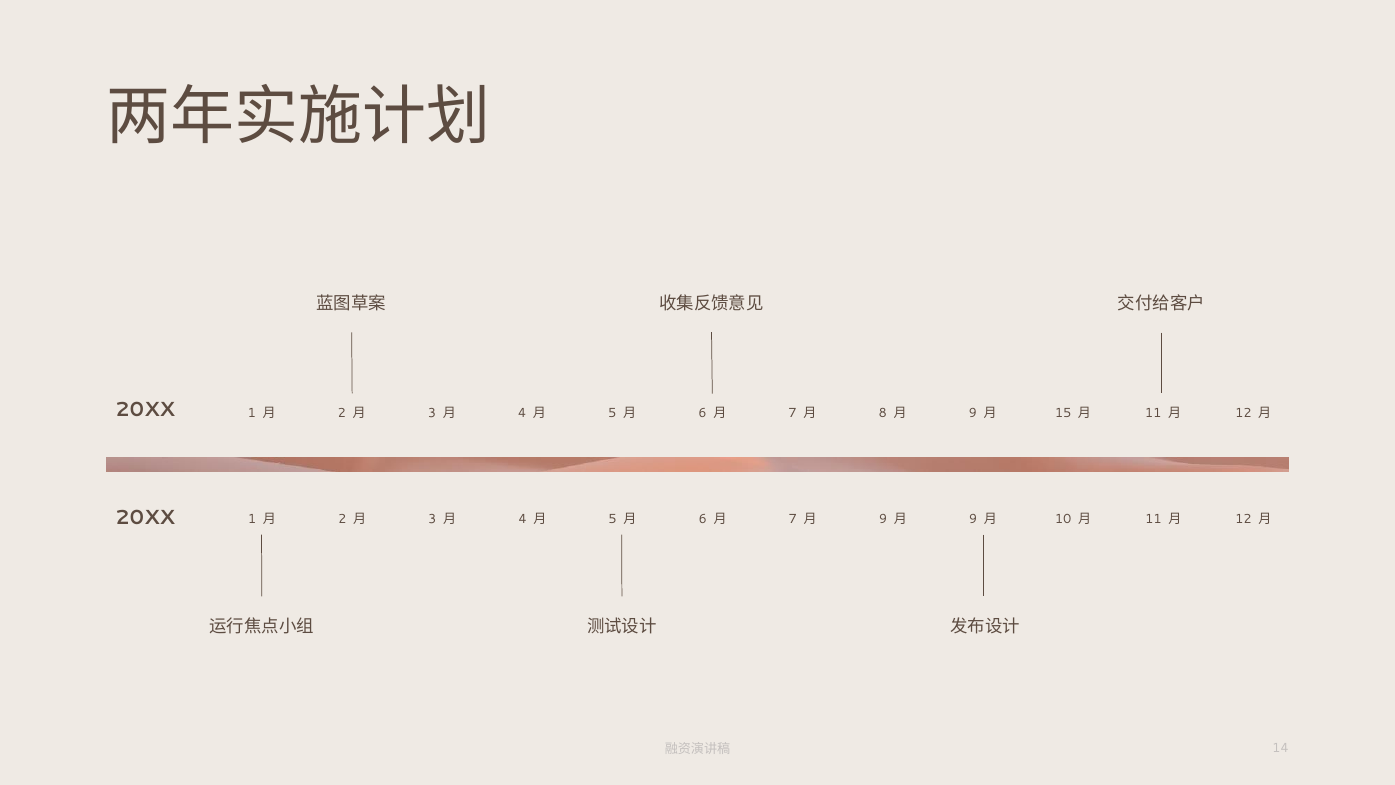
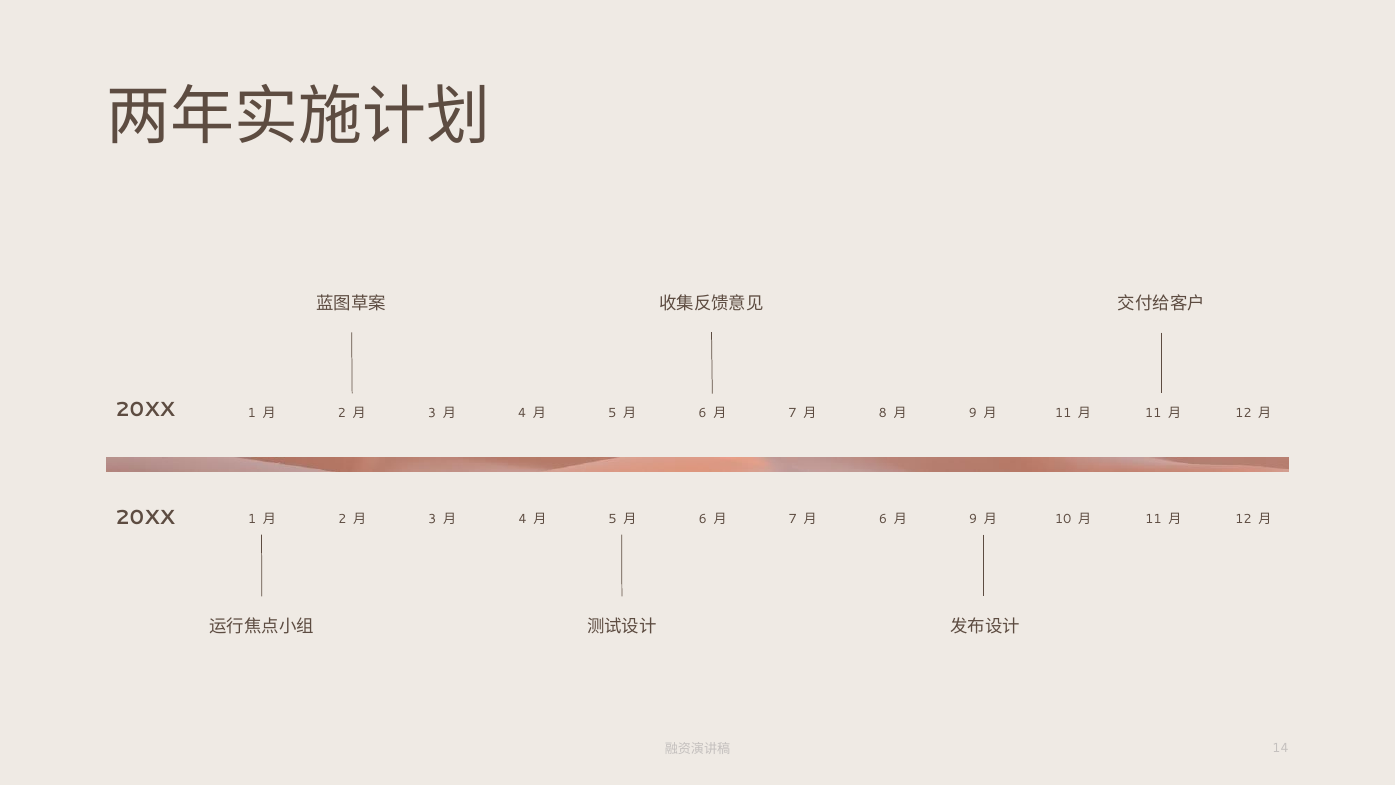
15: 15 -> 11 (1063, 413)
9: 9 -> 6 (883, 519)
